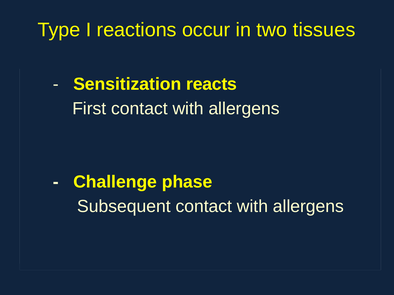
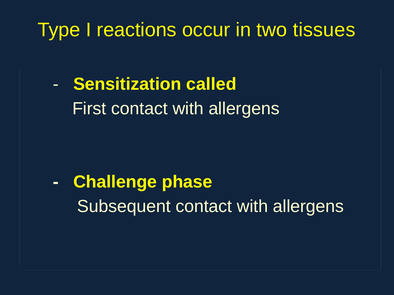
reacts: reacts -> called (211, 84)
